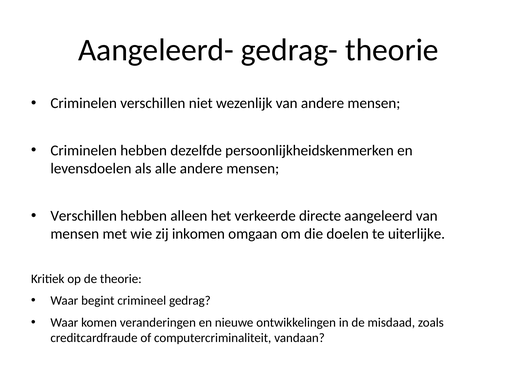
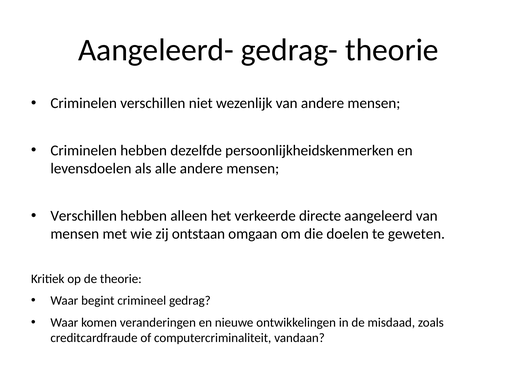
inkomen: inkomen -> ontstaan (198, 234)
uiterlijke: uiterlijke -> geweten (416, 234)
